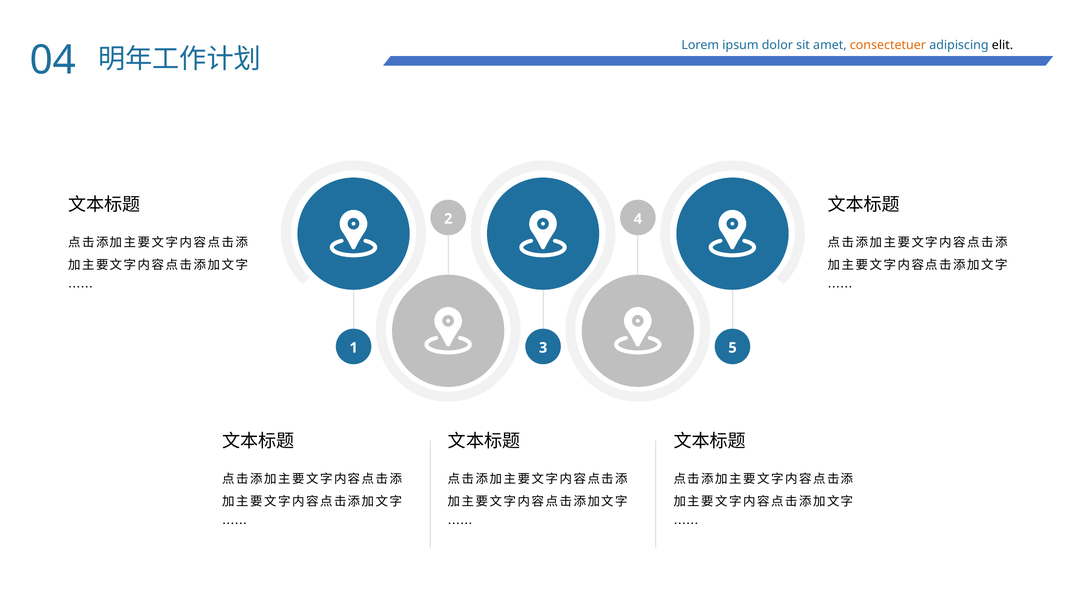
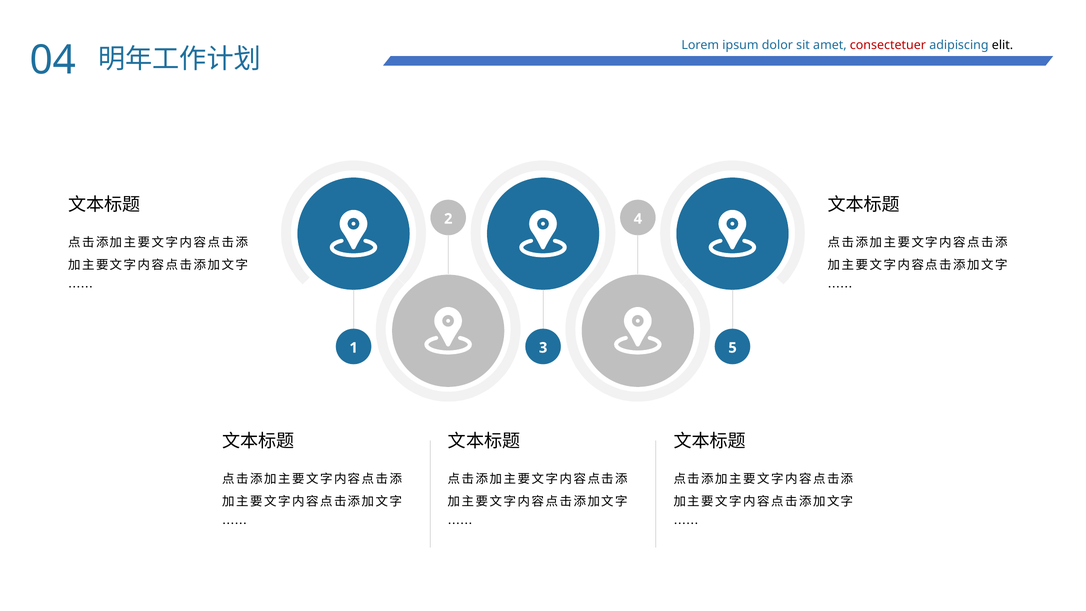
consectetuer colour: orange -> red (888, 45)
